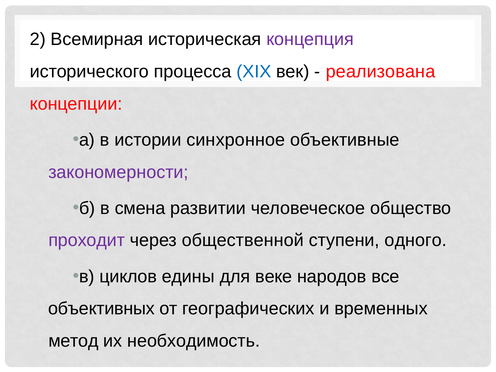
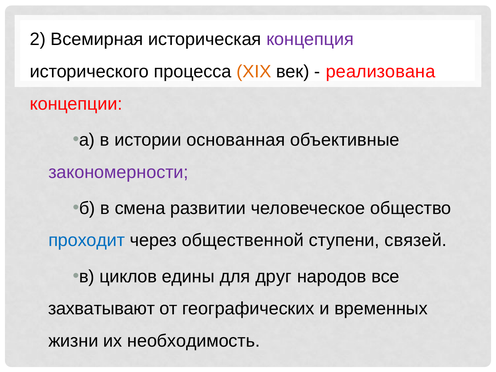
XIX colour: blue -> orange (254, 72)
синхронное: синхронное -> основанная (236, 140)
проходит colour: purple -> blue (87, 240)
одного: одного -> связей (416, 240)
веке: веке -> друг (274, 276)
объективных: объективных -> захватывают (102, 309)
метод: метод -> жизни (73, 341)
